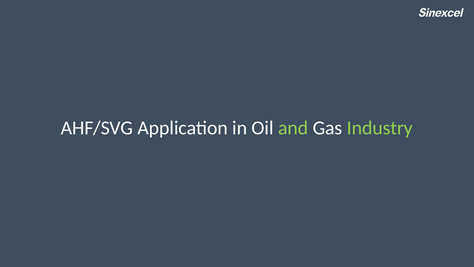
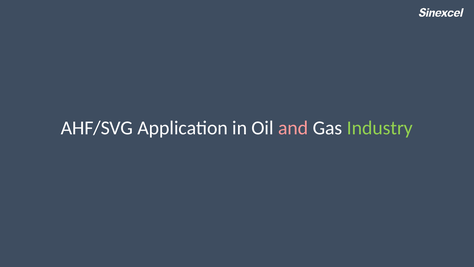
and colour: light green -> pink (293, 128)
